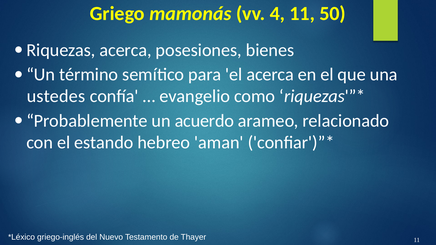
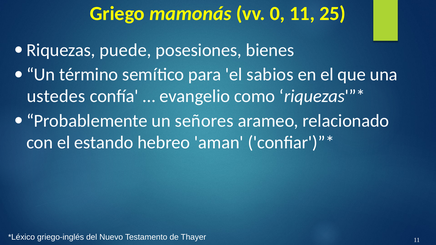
4: 4 -> 0 (277, 14)
50: 50 -> 25 (333, 14)
Riquezas acerca: acerca -> puede (125, 50)
el acerca: acerca -> sabios (270, 75)
acuerdo: acuerdo -> señores (204, 121)
